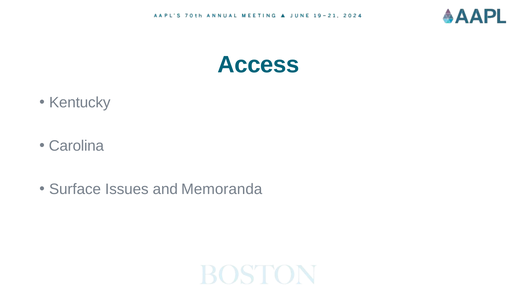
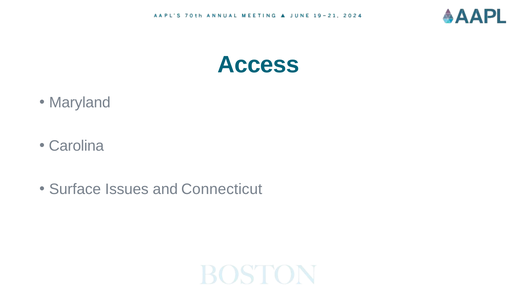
Kentucky: Kentucky -> Maryland (80, 102)
Memoranda: Memoranda -> Connecticut (222, 189)
